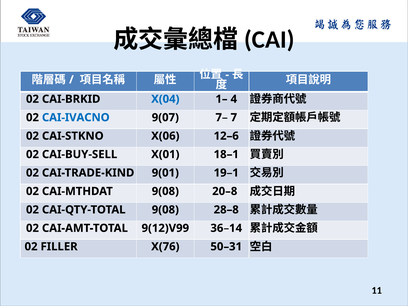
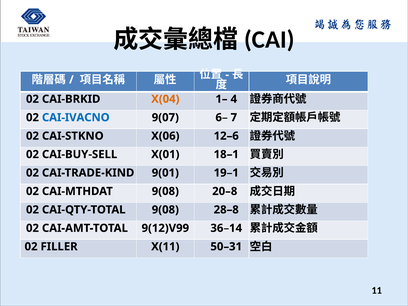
X(04 colour: blue -> orange (165, 99)
7–: 7– -> 6– (222, 118)
X(76: X(76 -> X(11 (165, 247)
